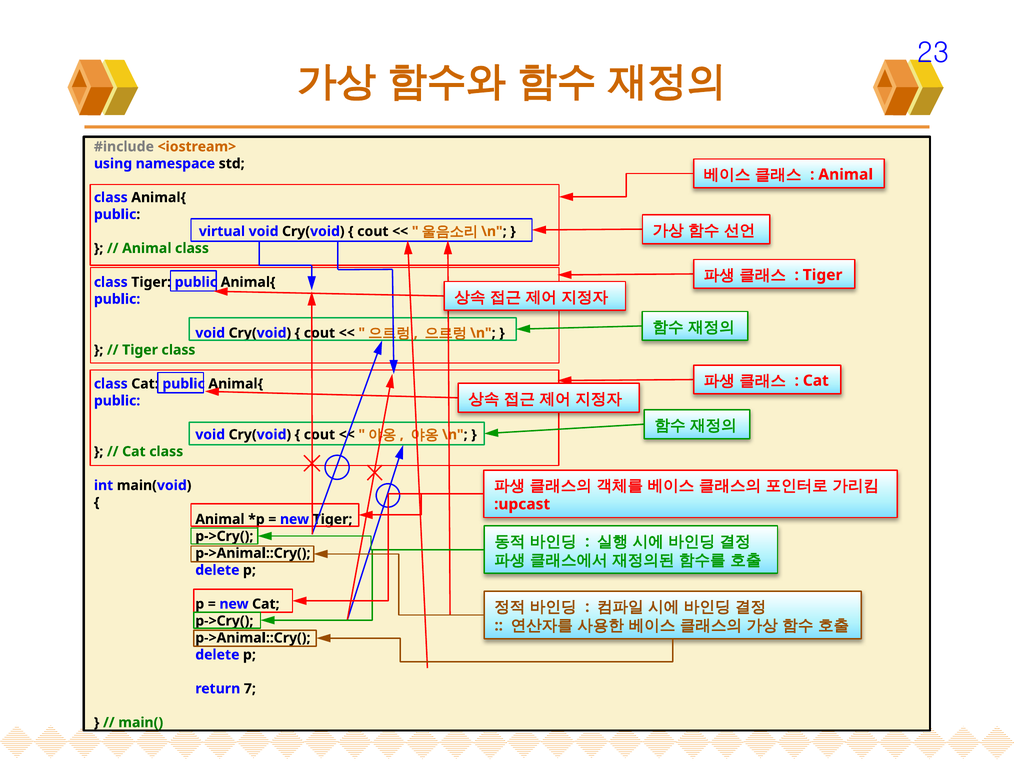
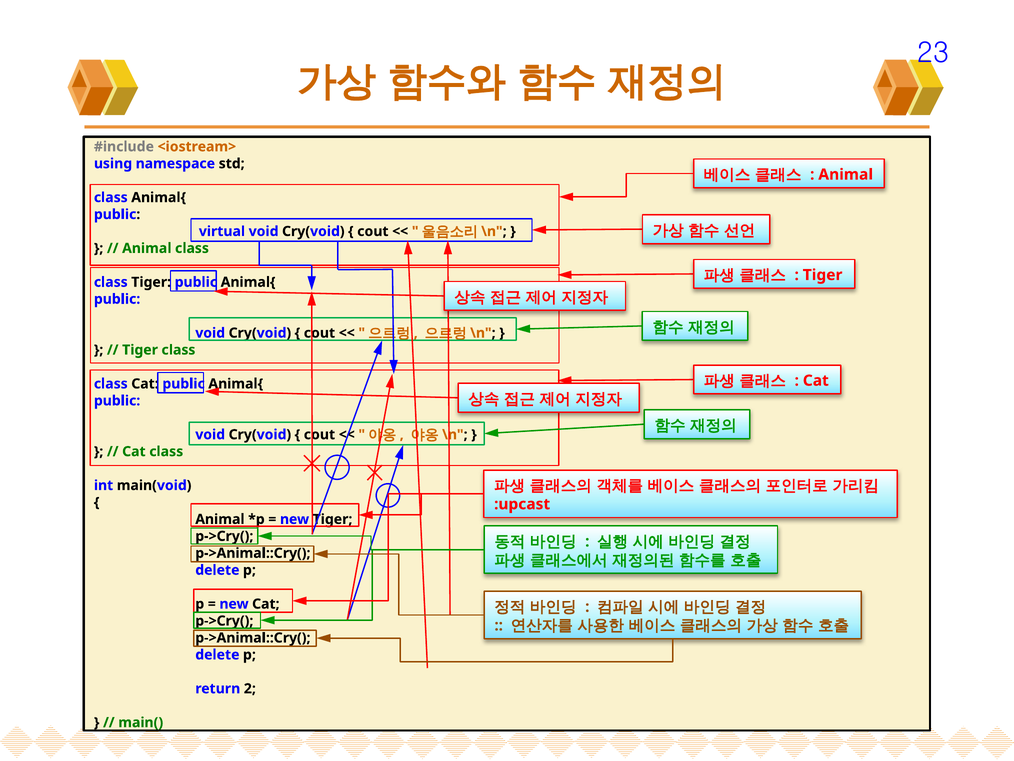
7: 7 -> 2 (250, 688)
